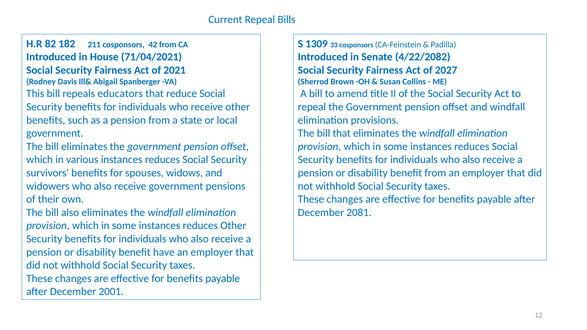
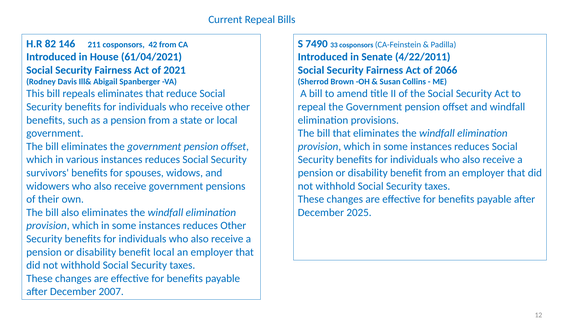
182: 182 -> 146 (67, 44)
1309: 1309 -> 7490 (317, 44)
71/04/2021: 71/04/2021 -> 61/04/2021 (152, 57)
4/22/2082: 4/22/2082 -> 4/22/2011 (423, 57)
2027: 2027 -> 2066 (446, 70)
repeals educators: educators -> eliminates (120, 94)
2081: 2081 -> 2025 (359, 213)
benefit have: have -> local (164, 252)
2001: 2001 -> 2007 (111, 292)
